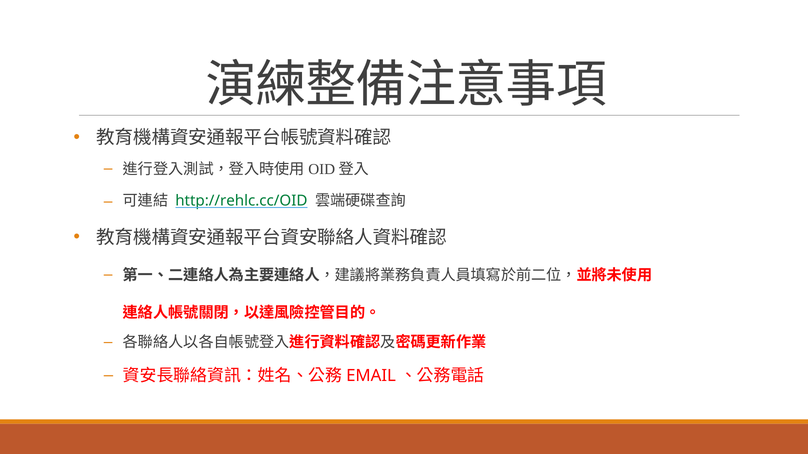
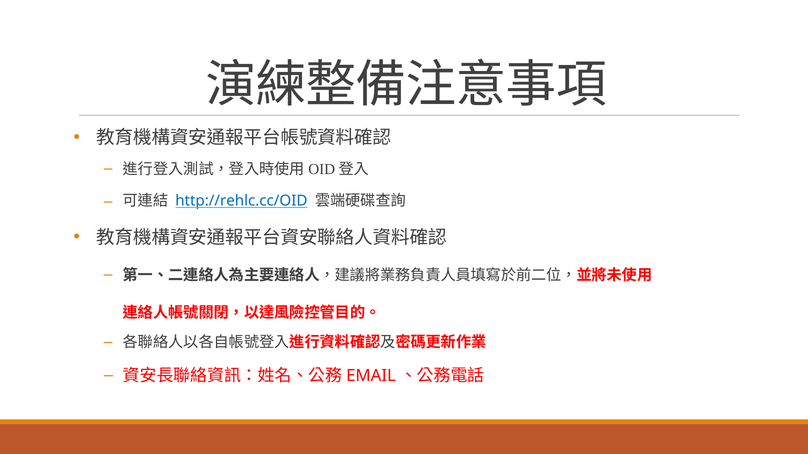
http://rehlc.cc/OID colour: green -> blue (241, 201)
